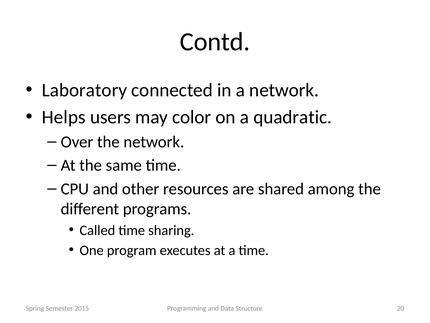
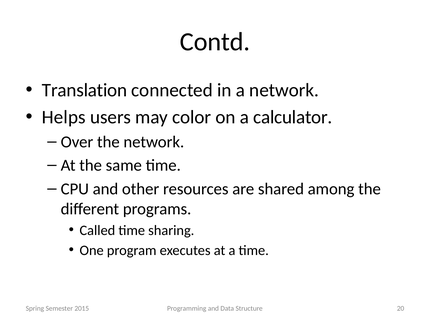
Laboratory: Laboratory -> Translation (85, 90)
quadratic: quadratic -> calculator (293, 117)
